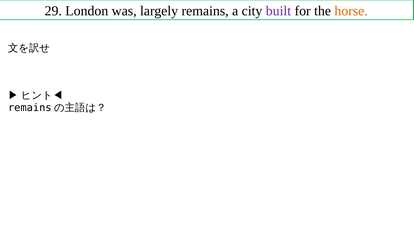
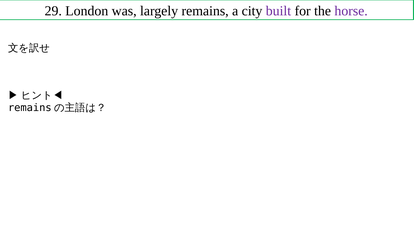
horse colour: orange -> purple (351, 11)
